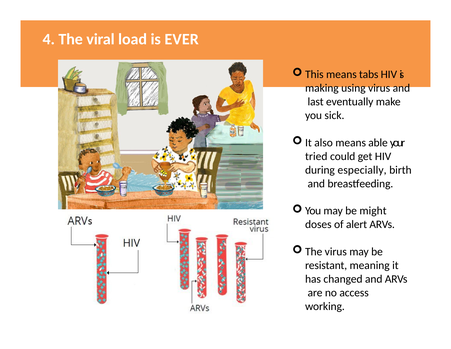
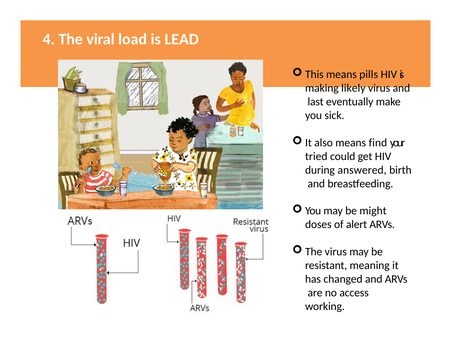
EVER: EVER -> LEAD (182, 39)
tabs: tabs -> pills (369, 74)
using: using -> likely (353, 88)
able: able -> find (378, 142)
especially: especially -> answered (362, 170)
